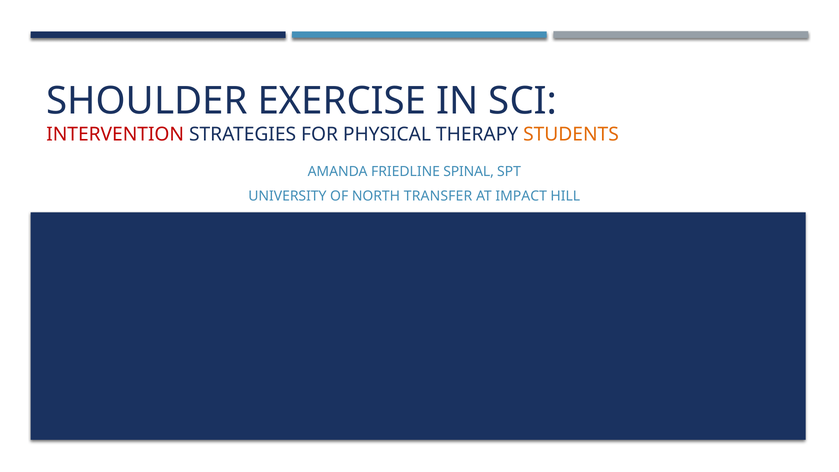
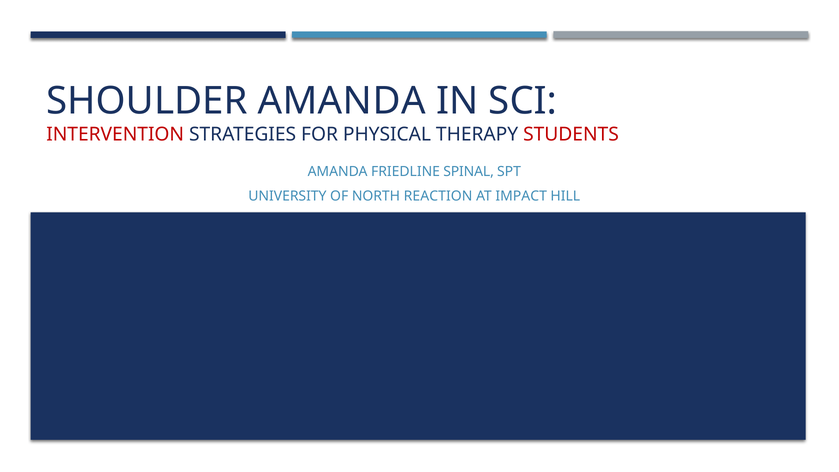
SHOULDER EXERCISE: EXERCISE -> AMANDA (342, 101)
STUDENTS colour: orange -> red (571, 134)
TRANSFER: TRANSFER -> REACTION (438, 196)
